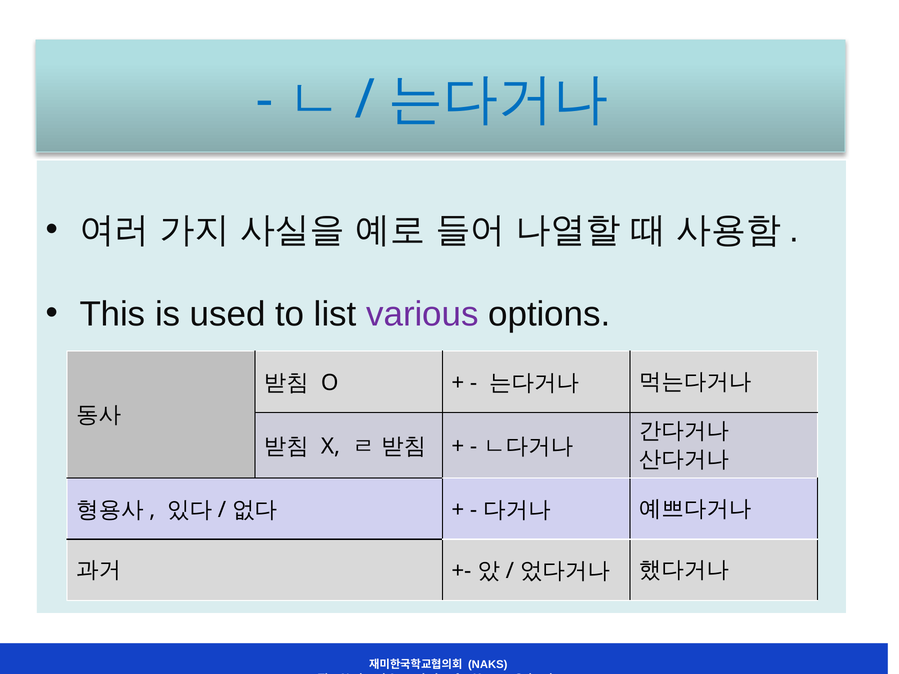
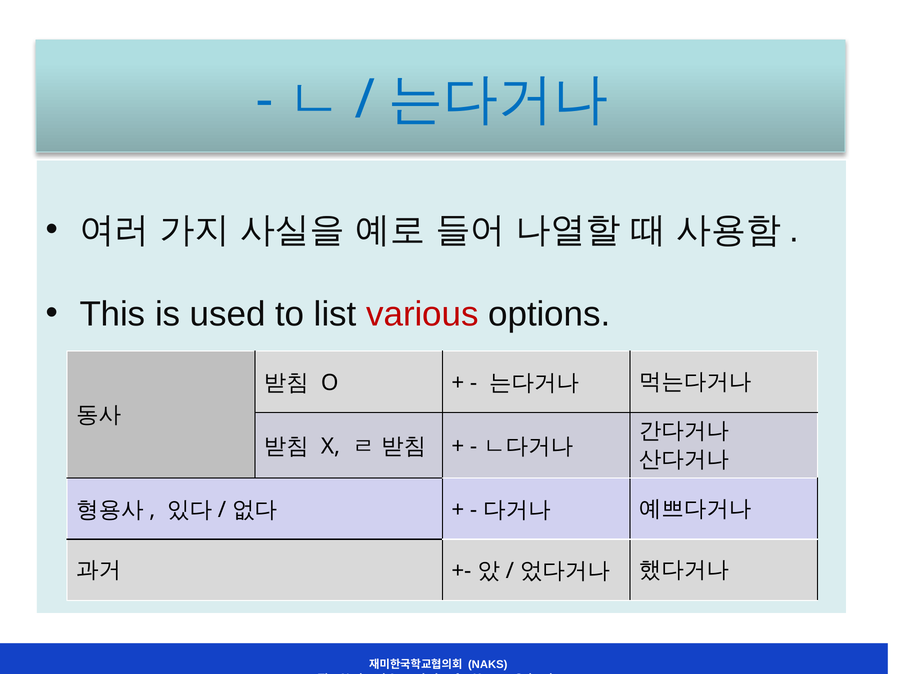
various colour: purple -> red (422, 314)
